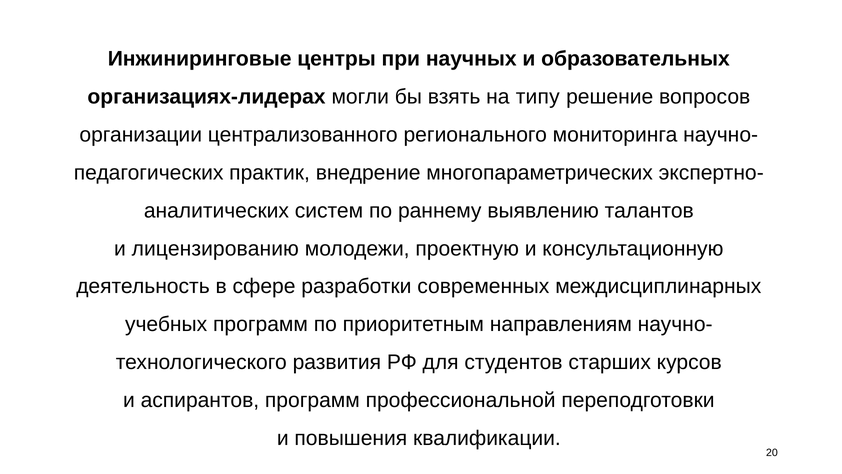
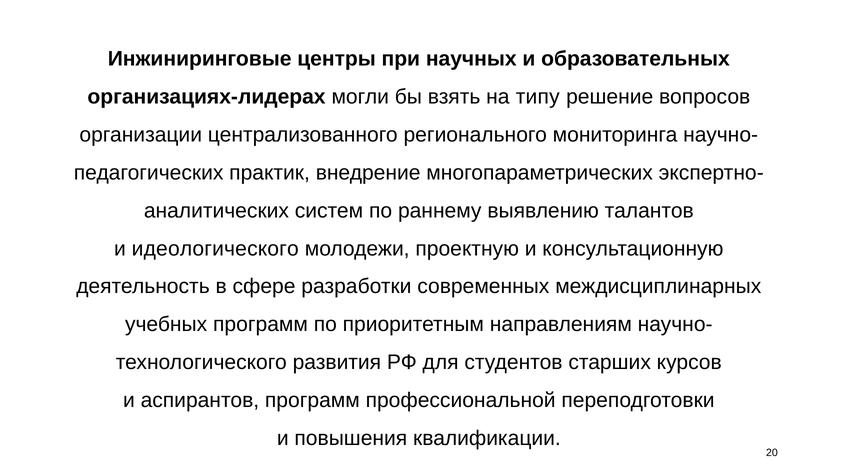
лицензированию: лицензированию -> идеологического (215, 248)
